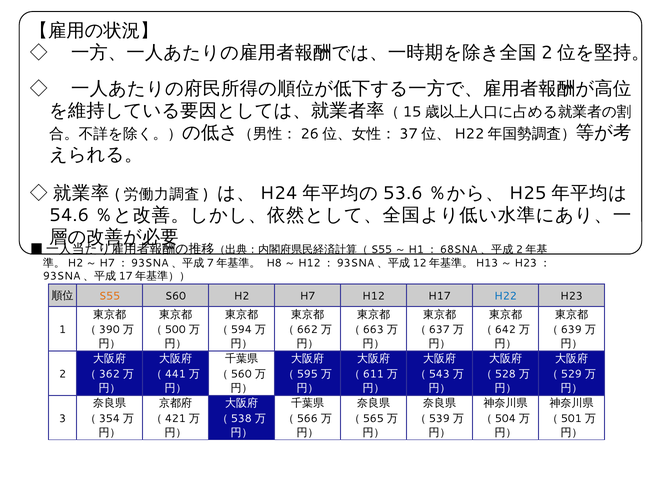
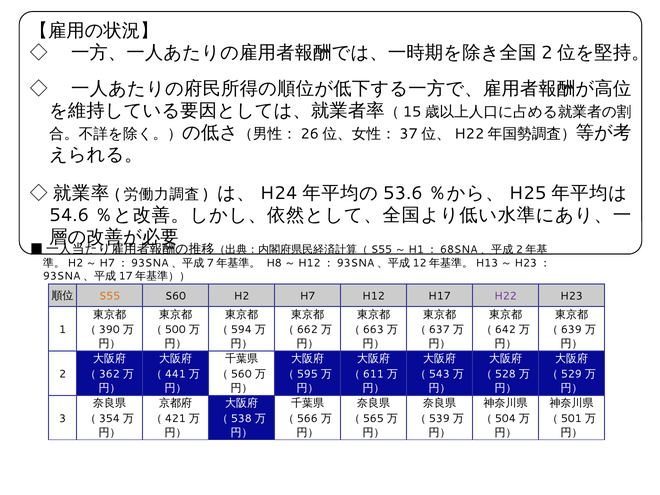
H22 colour: blue -> purple (505, 296)
